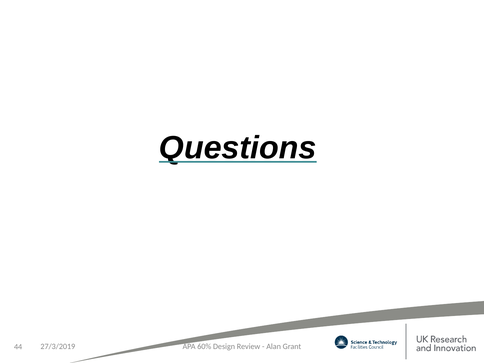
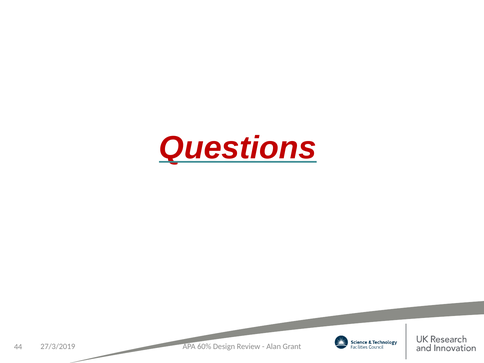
Questions colour: black -> red (238, 148)
